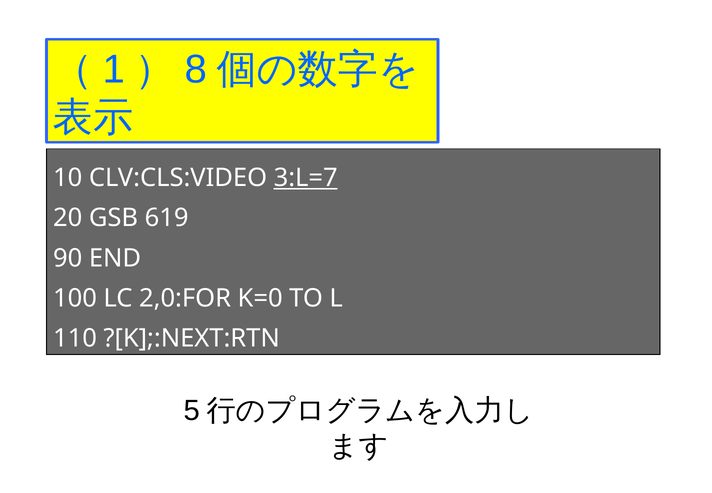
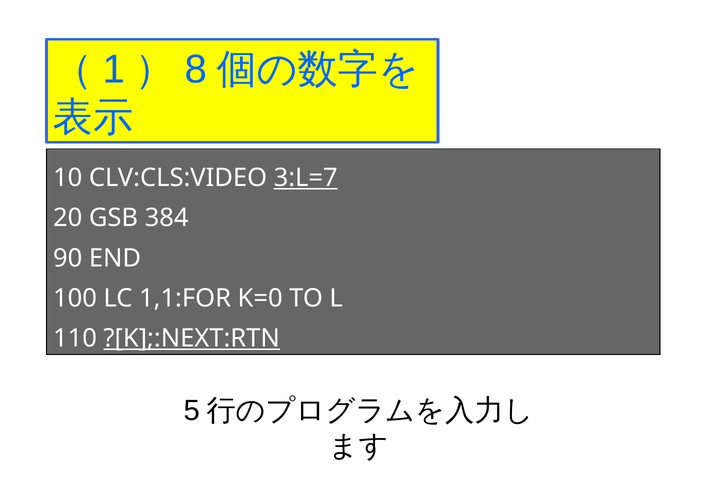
619: 619 -> 384 (167, 218)
2,0:FOR: 2,0:FOR -> 1,1:FOR (185, 298)
?[K];:NEXT:RTN underline: none -> present (192, 338)
